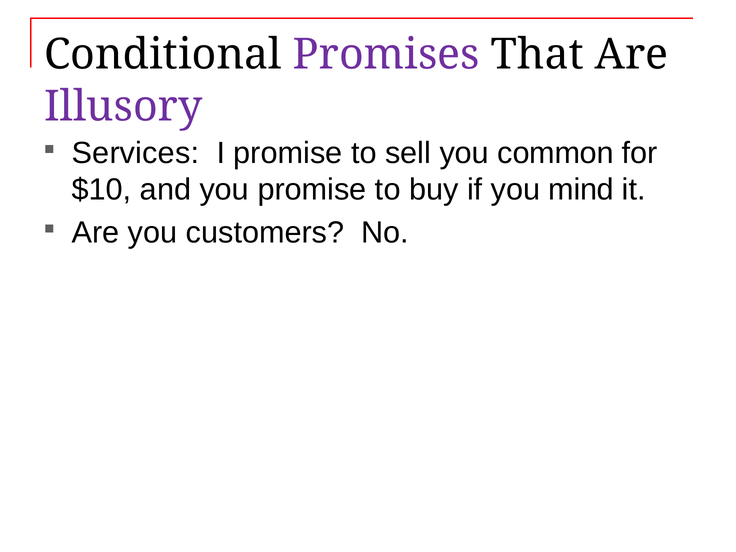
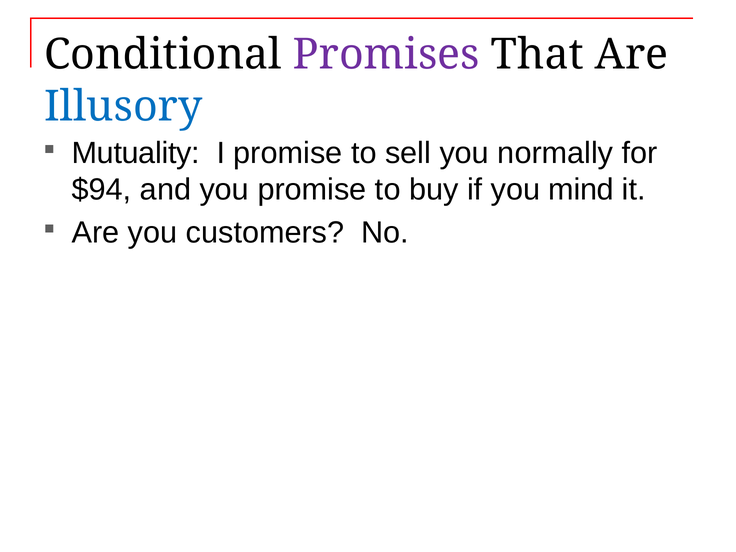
Illusory colour: purple -> blue (123, 106)
Services: Services -> Mutuality (136, 153)
common: common -> normally (555, 153)
$10: $10 -> $94 (102, 190)
